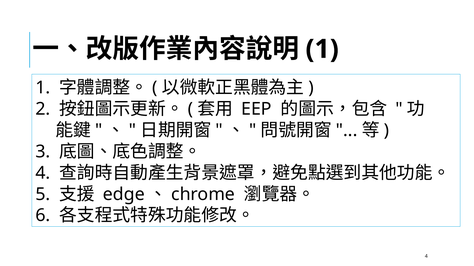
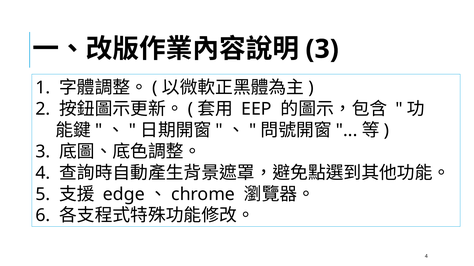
1: 1 -> 3 (322, 49)
